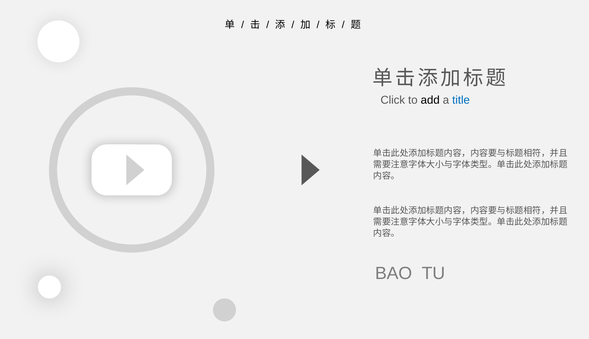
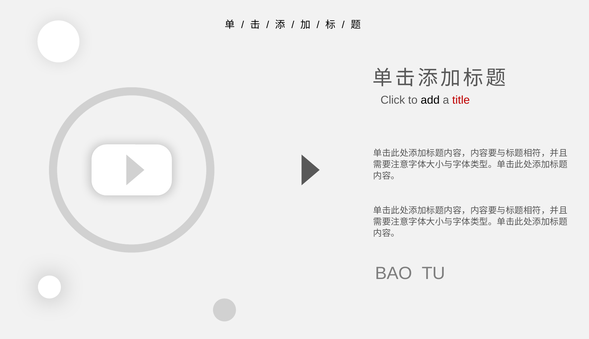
title colour: blue -> red (461, 100)
